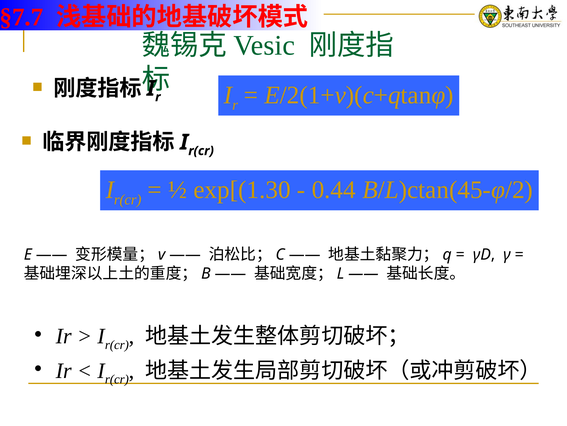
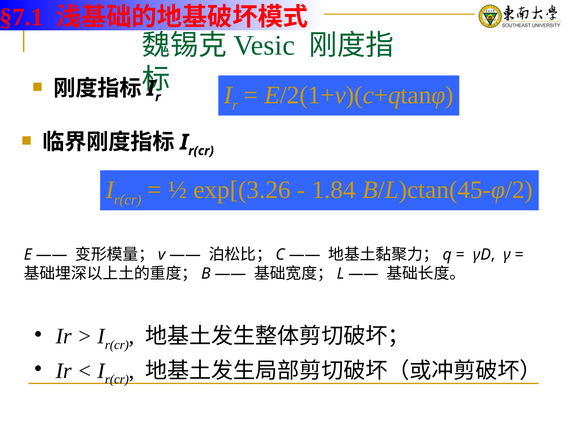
§7.7: §7.7 -> §7.1 (22, 17)
exp[(1.30: exp[(1.30 -> exp[(3.26 (242, 190)
0.44: 0.44 -> 1.84 (334, 190)
